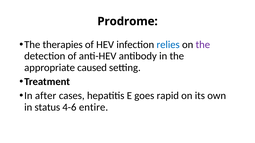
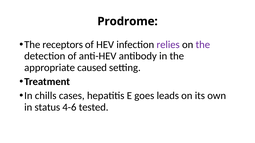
therapies: therapies -> receptors (63, 45)
relies colour: blue -> purple (168, 45)
after: after -> chills (46, 96)
rapid: rapid -> leads (168, 96)
entire: entire -> tested (94, 107)
